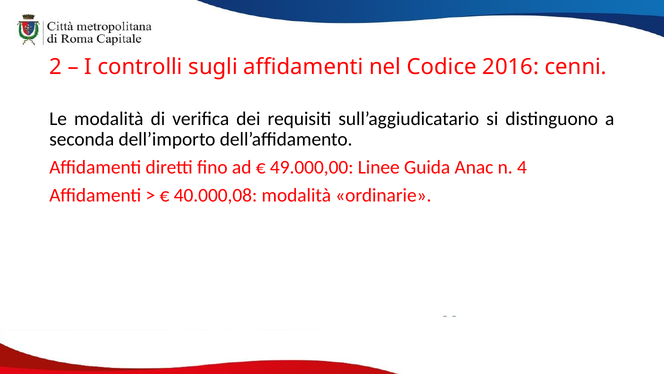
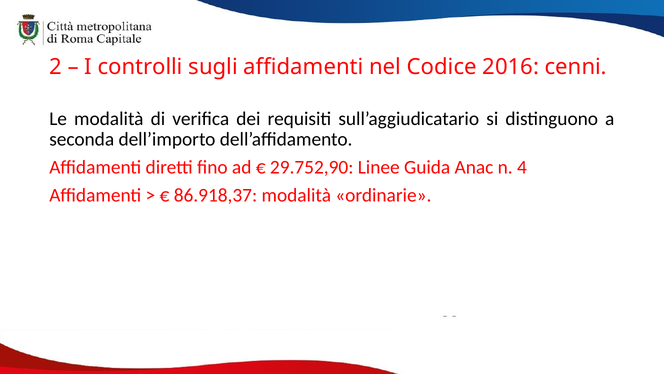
49.000,00: 49.000,00 -> 29.752,90 (312, 167)
40.000,08: 40.000,08 -> 86.918,37 (215, 195)
